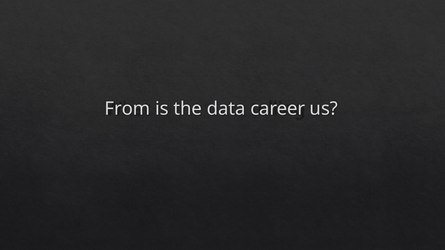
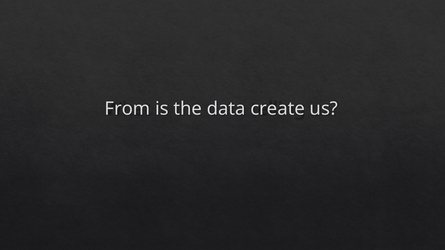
career: career -> create (278, 109)
